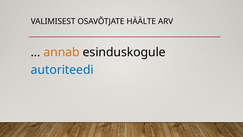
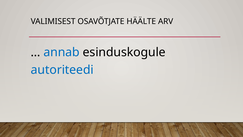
annab colour: orange -> blue (62, 52)
